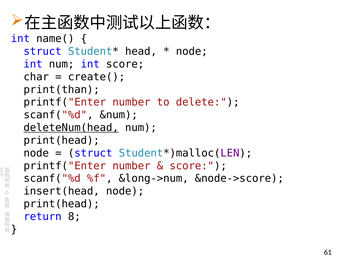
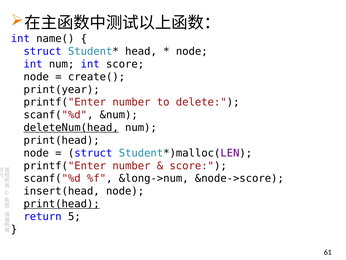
char: char -> node (36, 77)
print(than: print(than -> print(year (62, 89)
print(head underline: none -> present (62, 204)
8: 8 -> 5 (74, 216)
